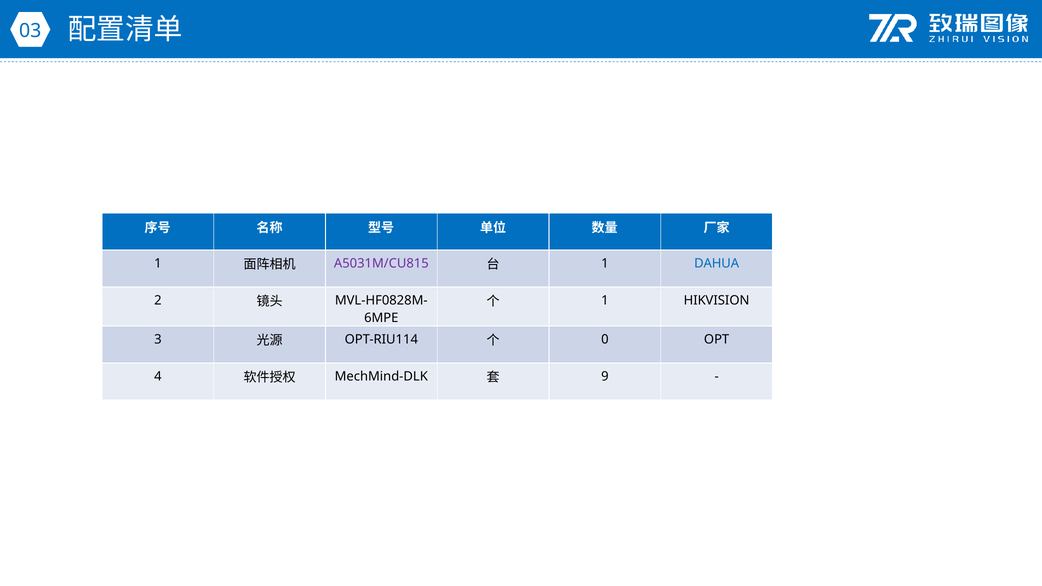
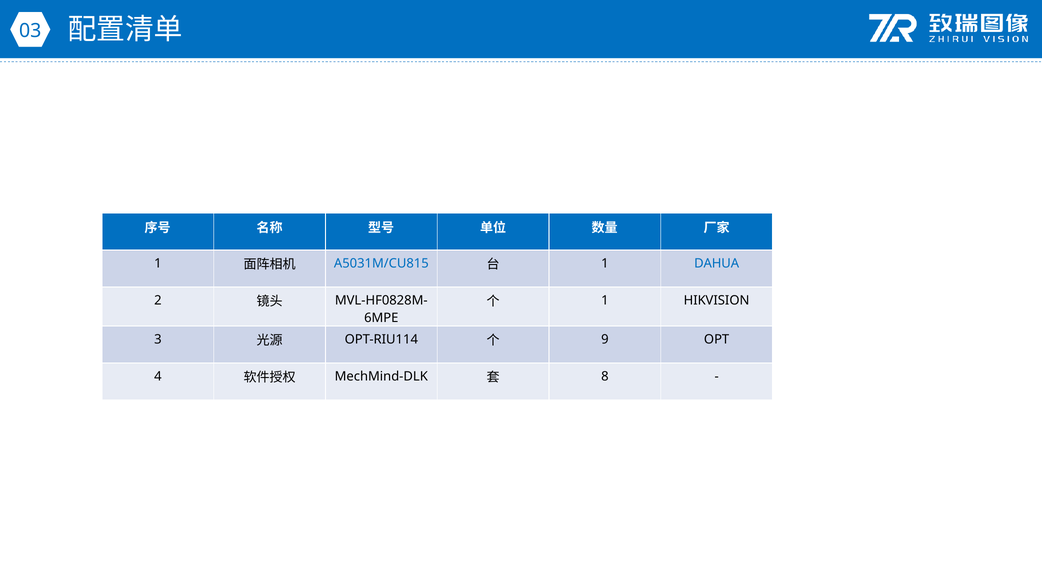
A5031M/CU815 colour: purple -> blue (381, 264)
0: 0 -> 9 (605, 340)
9: 9 -> 8 (605, 376)
